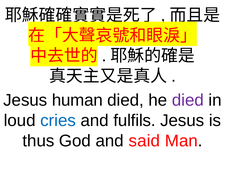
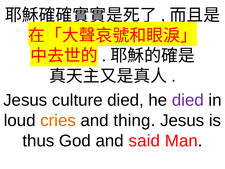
human: human -> culture (77, 100)
cries colour: blue -> orange (58, 120)
fulfils: fulfils -> thing (134, 120)
